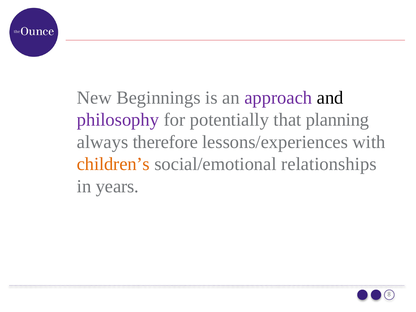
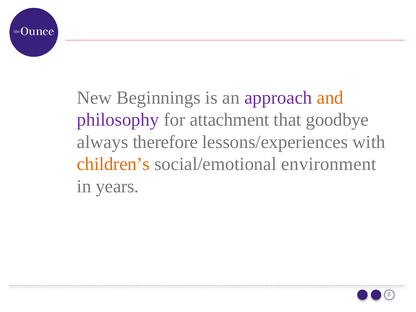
and colour: black -> orange (330, 98)
potentially: potentially -> attachment (230, 120)
planning: planning -> goodbye (337, 120)
relationships: relationships -> environment (329, 164)
